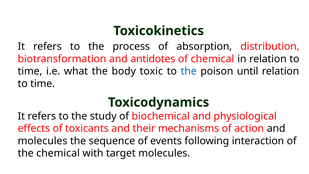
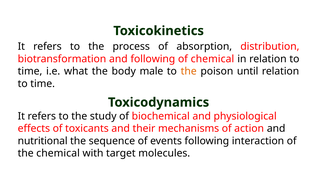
and antidotes: antidotes -> following (153, 59)
toxic: toxic -> male (151, 71)
the colour: blue -> orange (189, 71)
molecules: molecules -> nutritional (43, 141)
